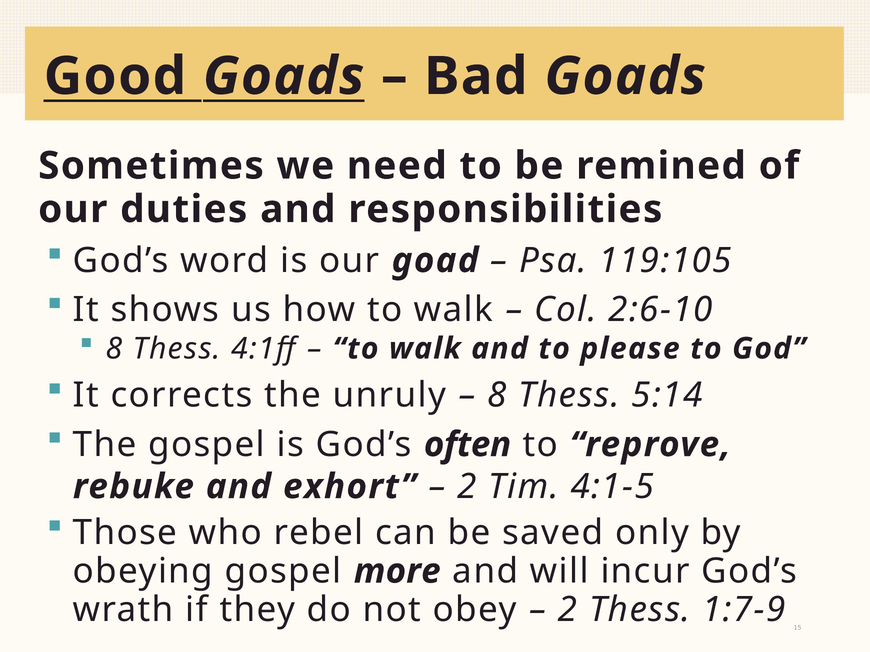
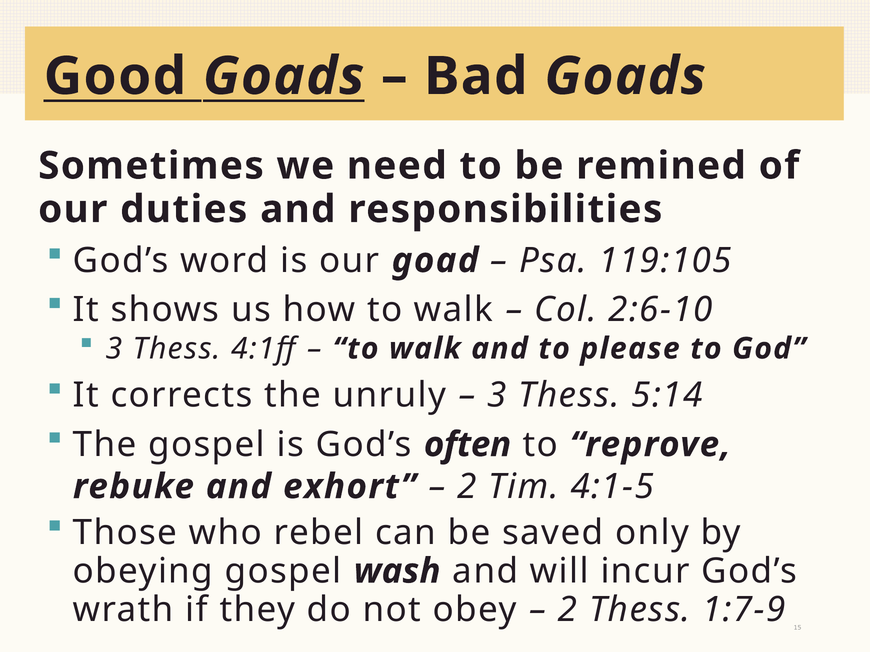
8: 8 -> 3 (114, 349)
8: 8 -> 3 (497, 396)
more: more -> wash (397, 572)
